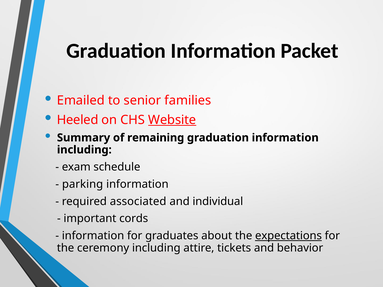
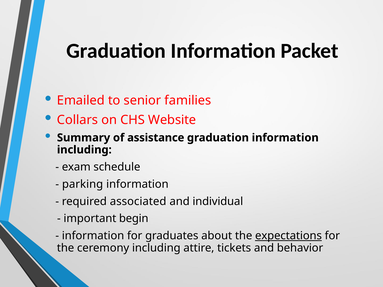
Heeled: Heeled -> Collars (78, 120)
Website underline: present -> none (172, 120)
remaining: remaining -> assistance (156, 138)
cords: cords -> begin (134, 219)
